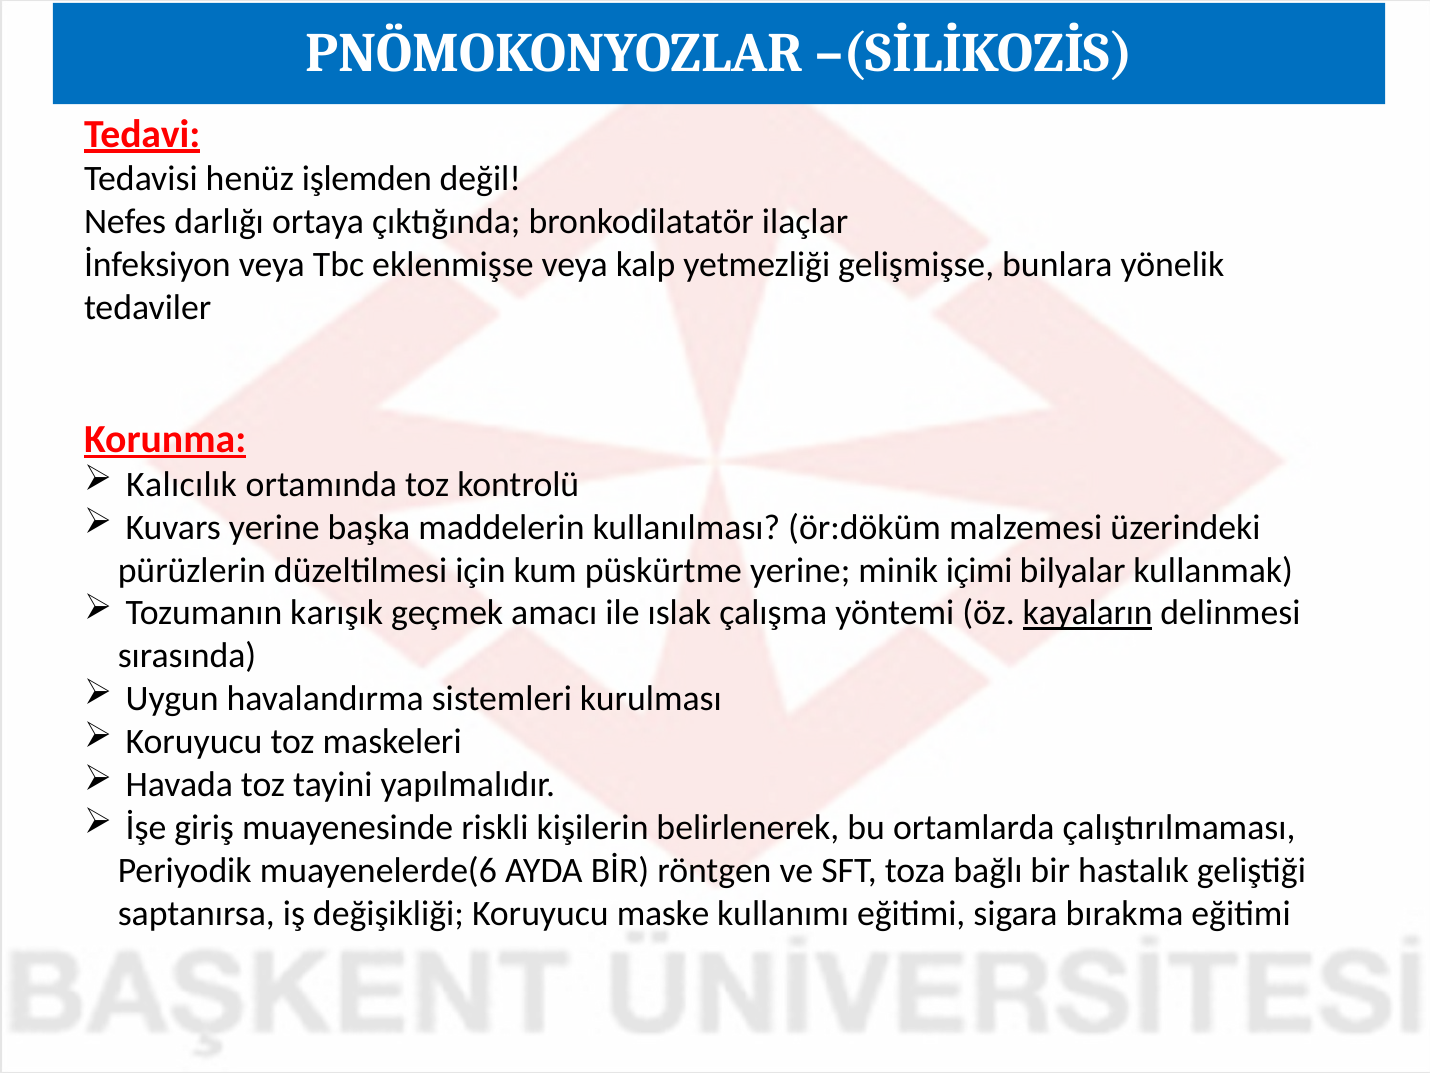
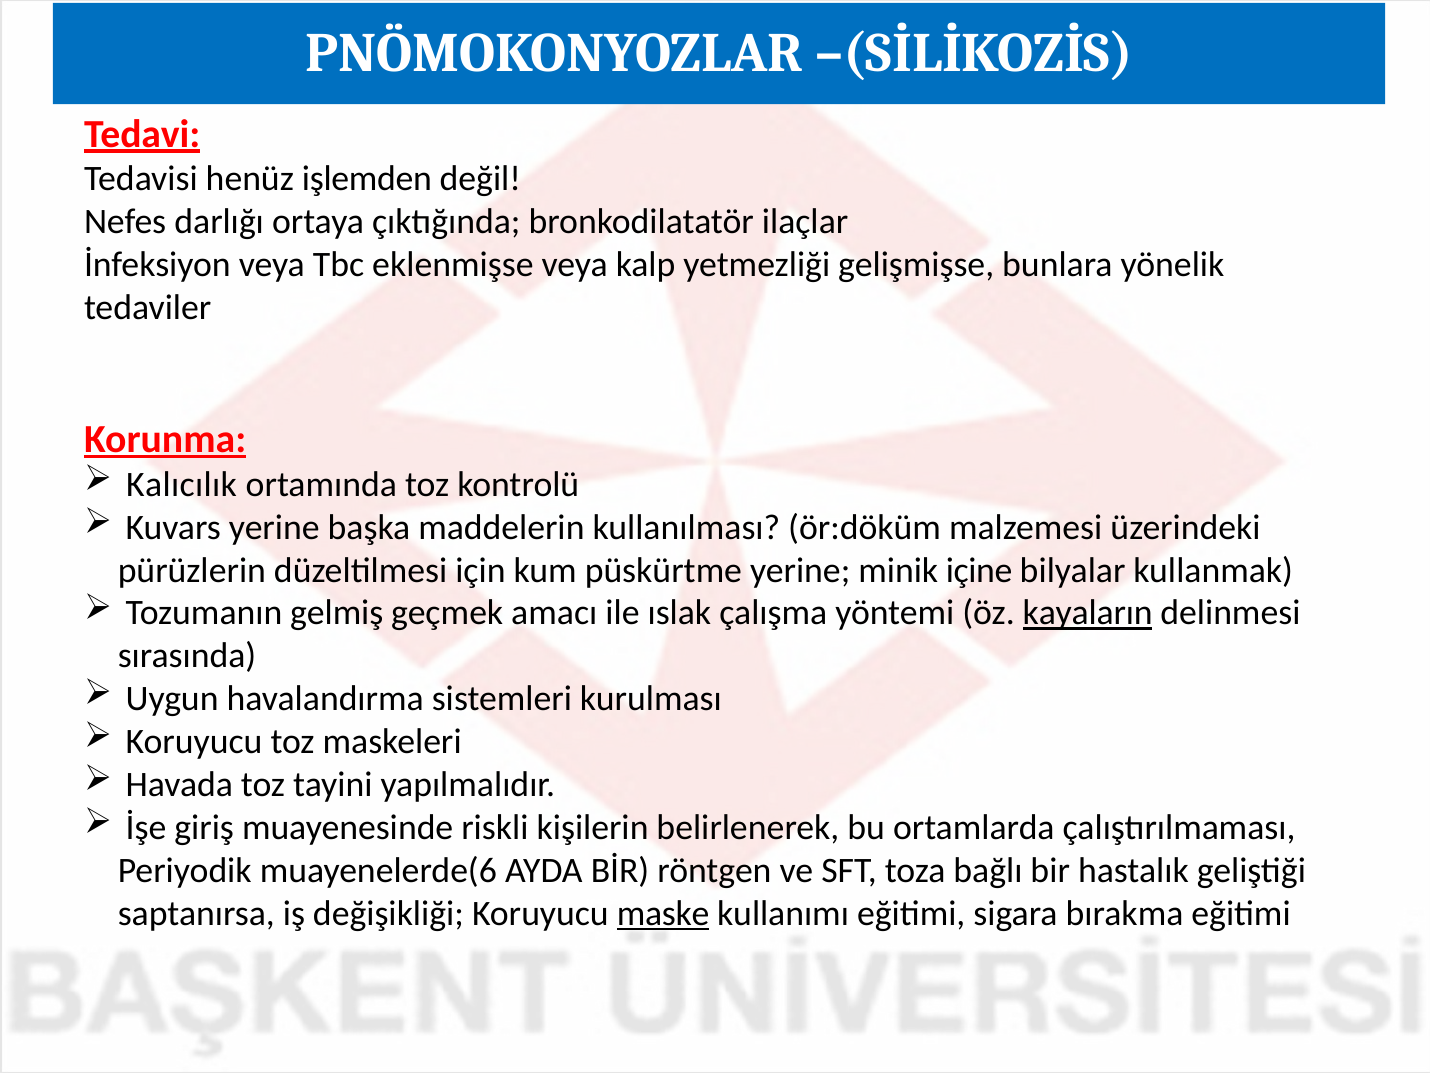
içimi: içimi -> içine (979, 570)
karışık: karışık -> gelmiş (337, 613)
maske underline: none -> present (663, 913)
